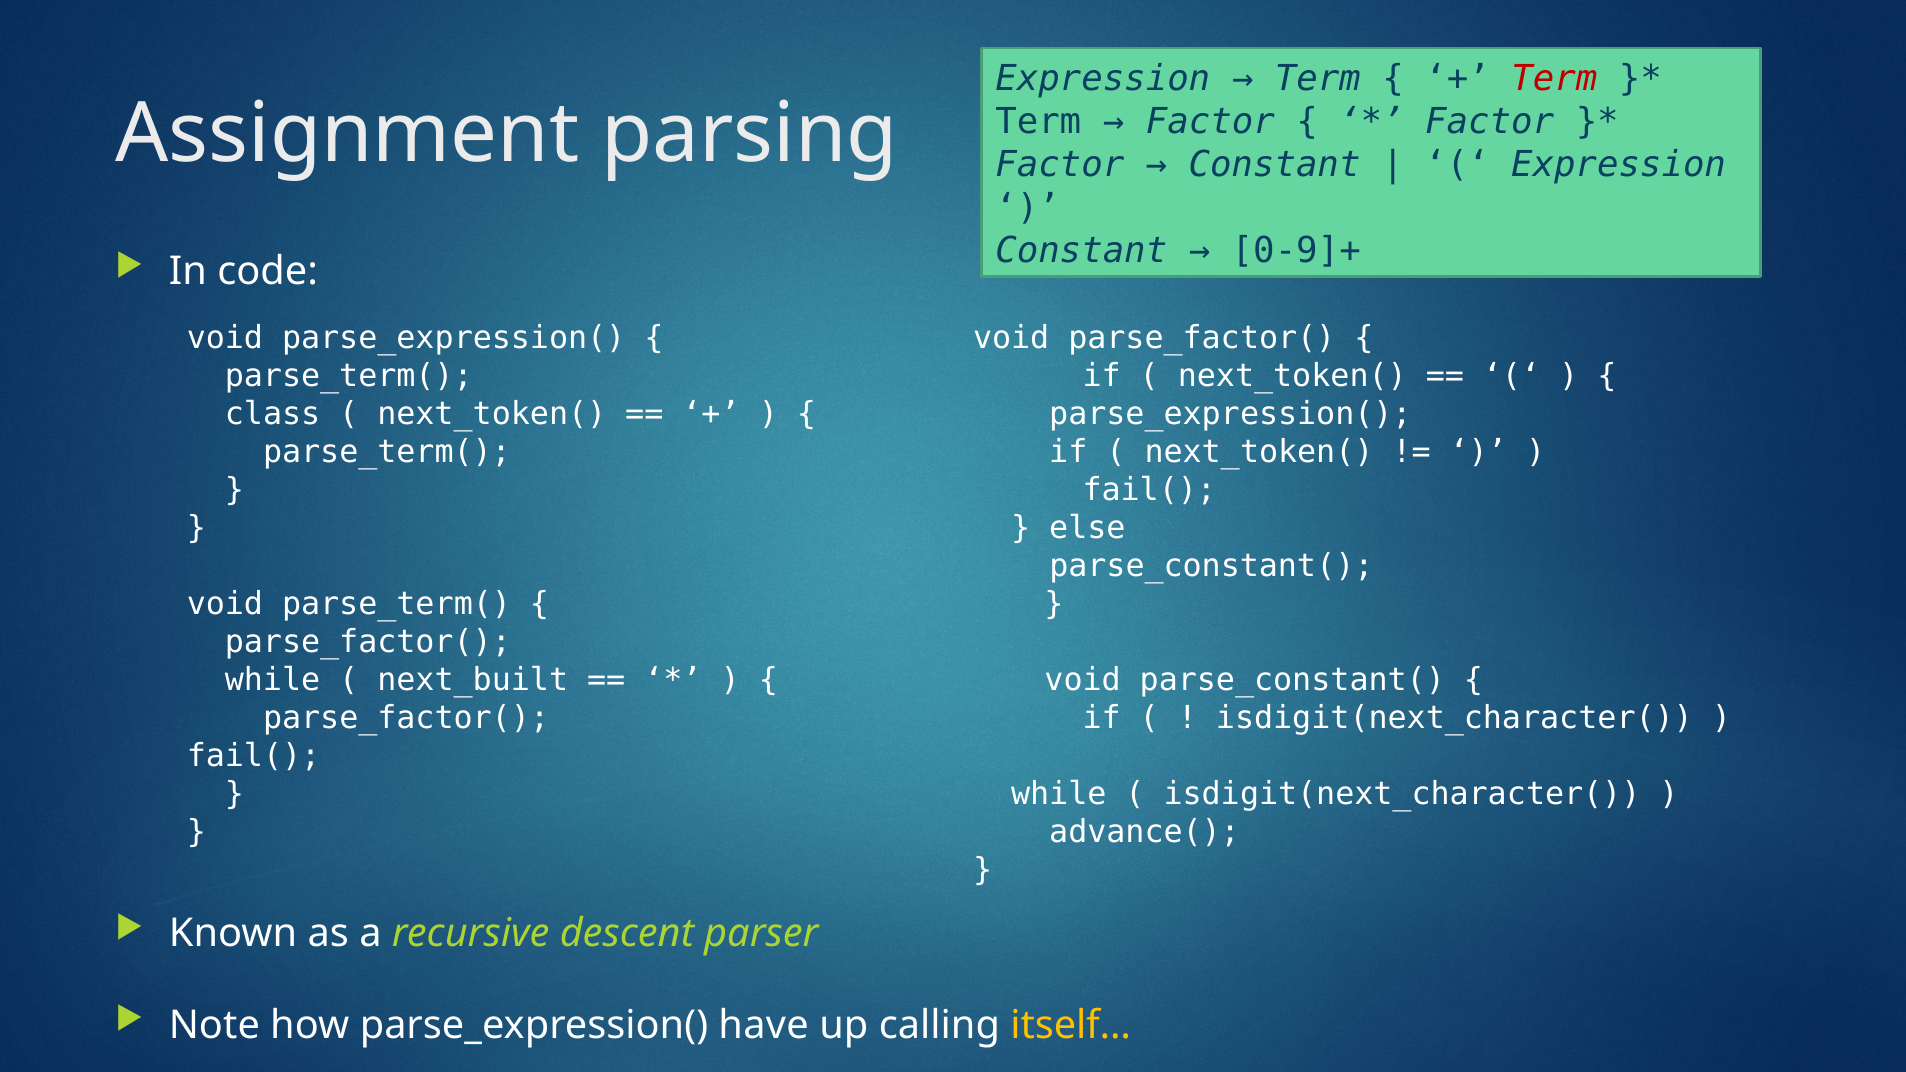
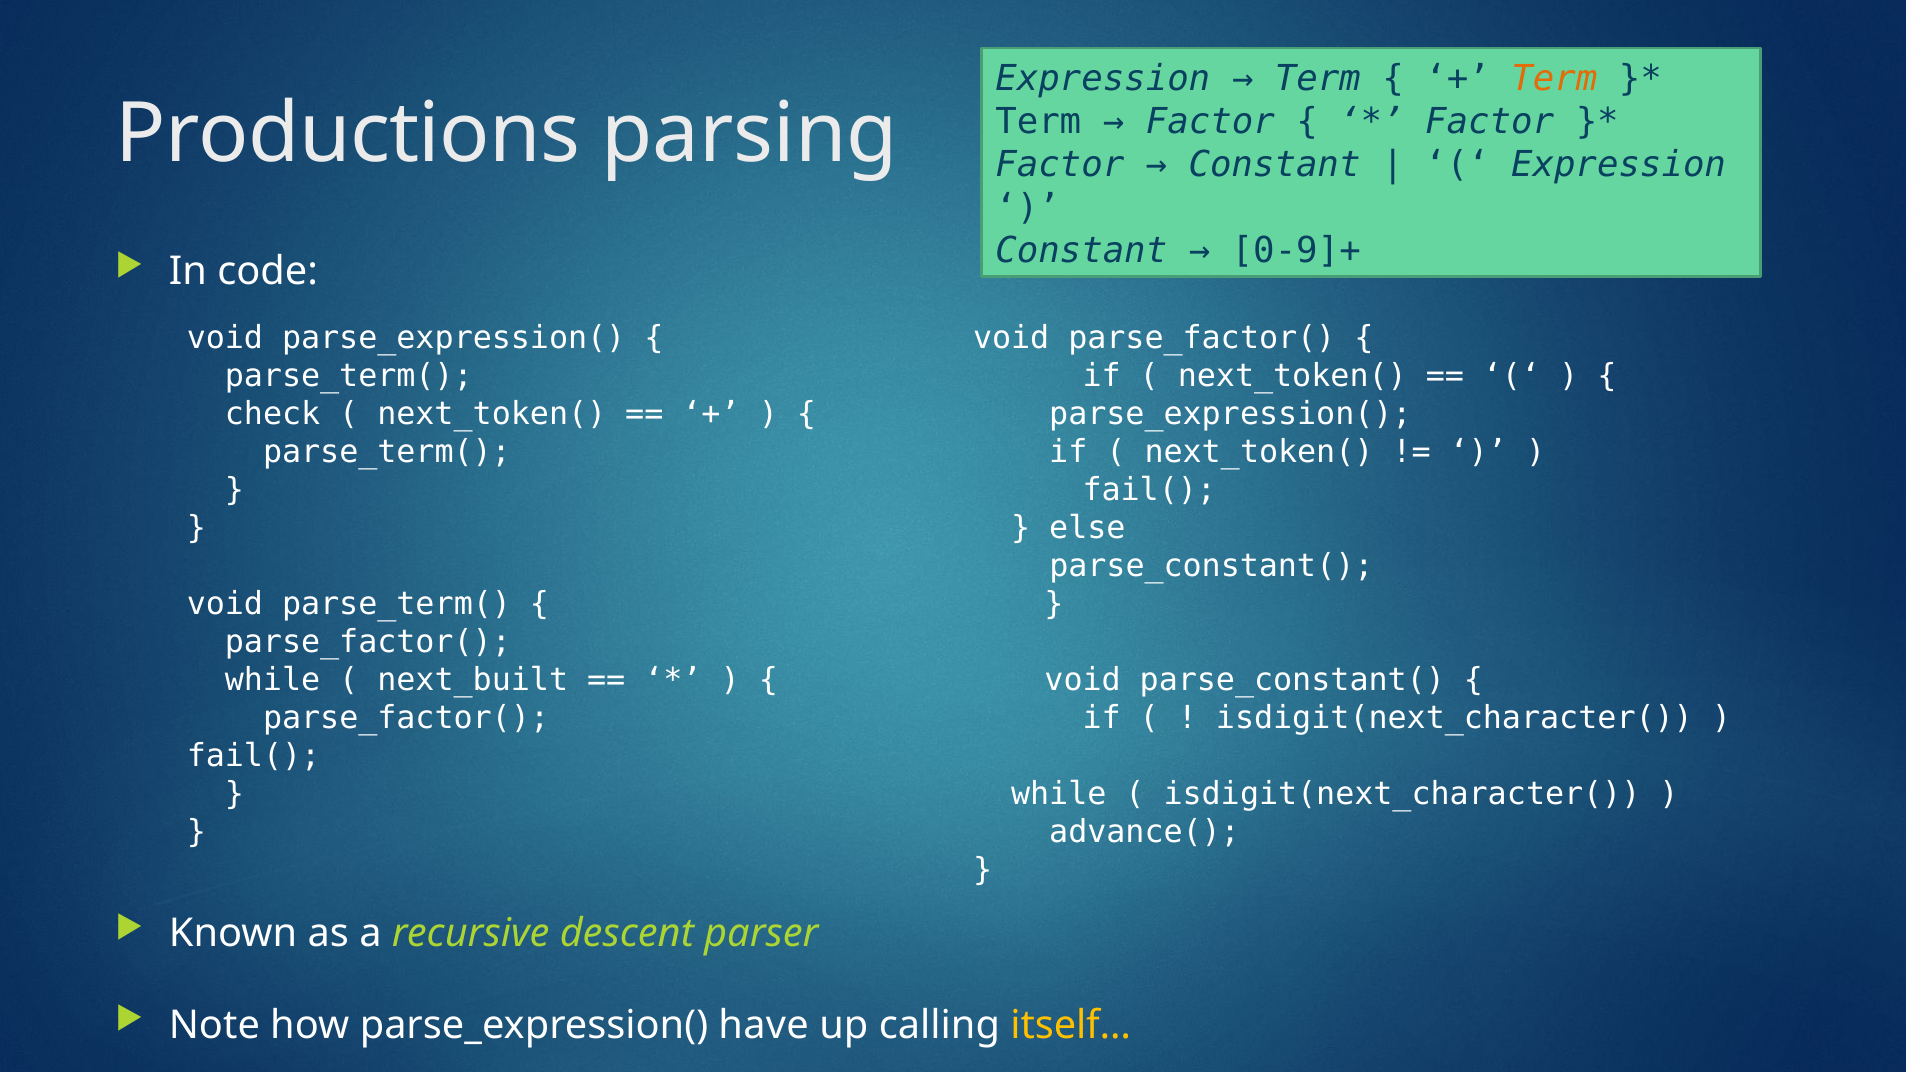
Term colour: red -> orange (1554, 79)
Assignment: Assignment -> Productions (348, 134)
class: class -> check (273, 414)
